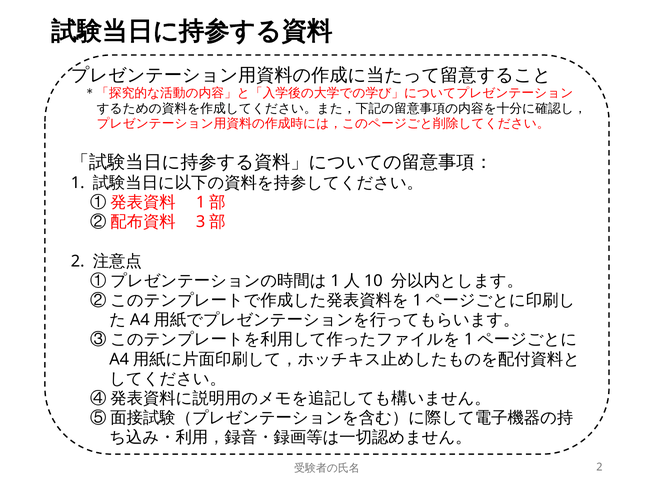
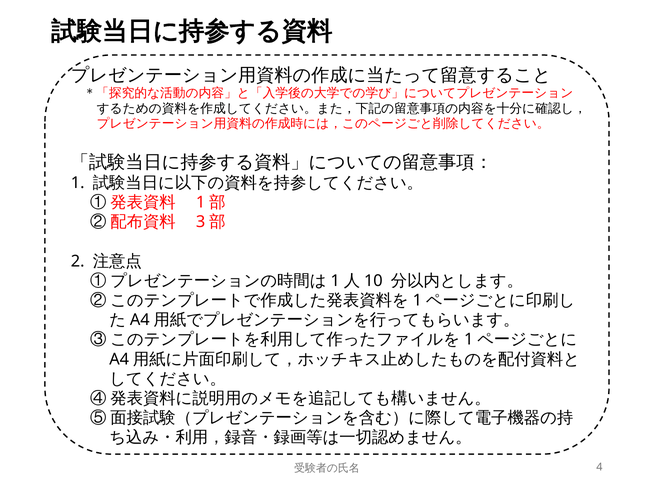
2: 2 -> 4 (599, 468)
